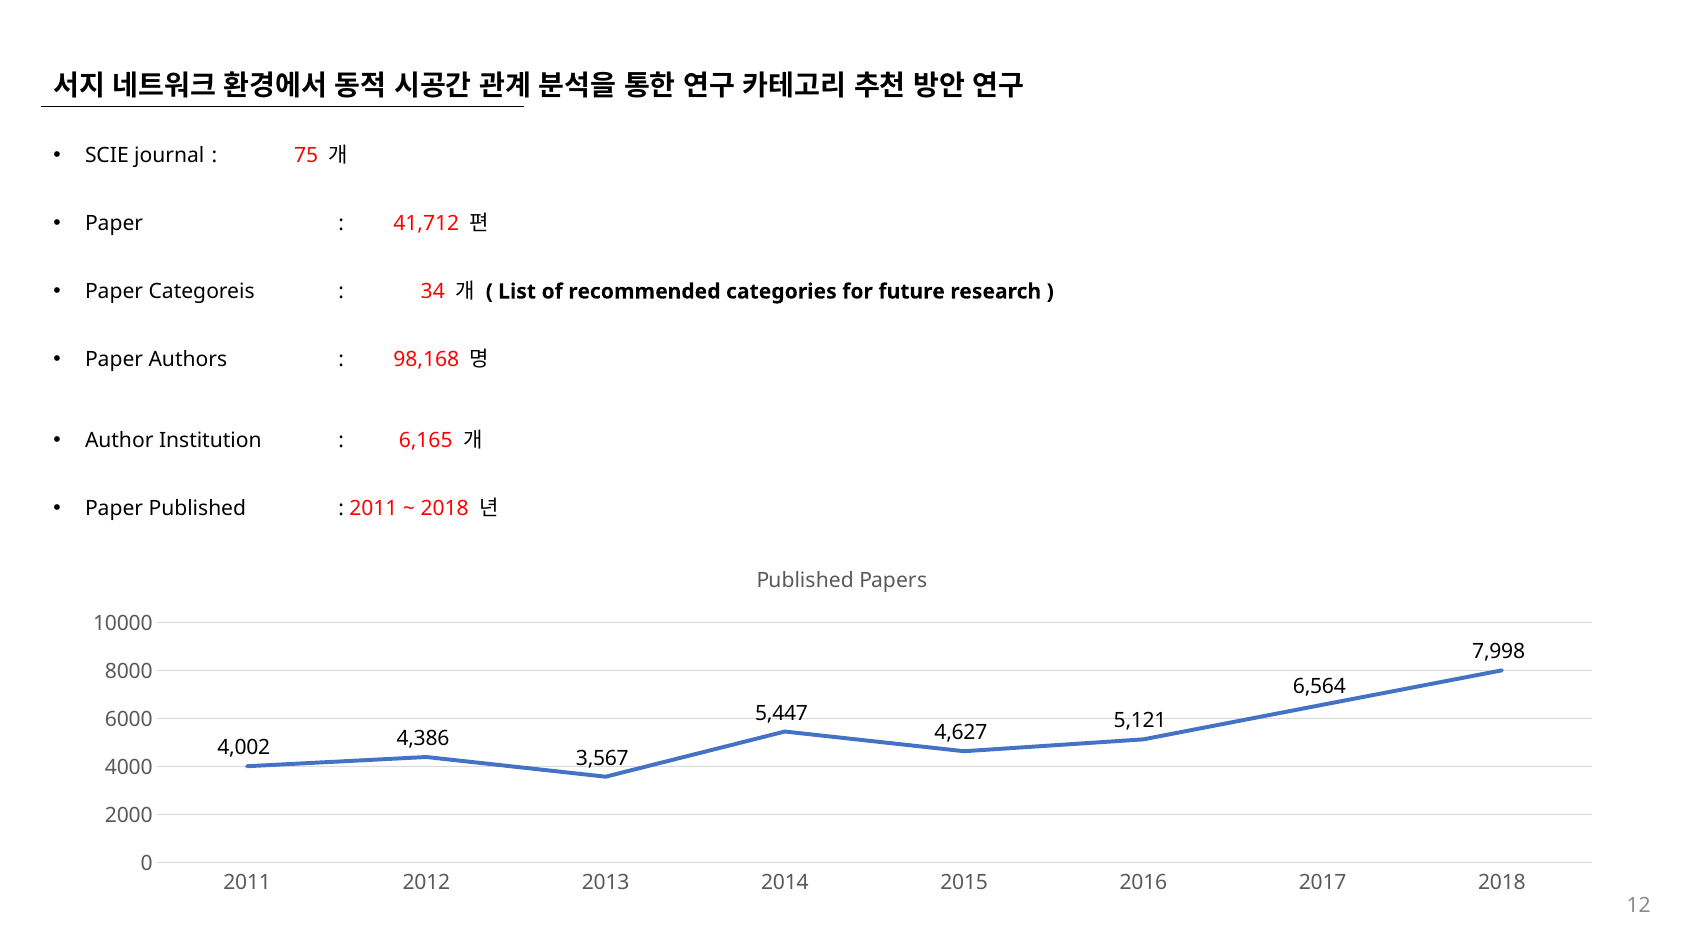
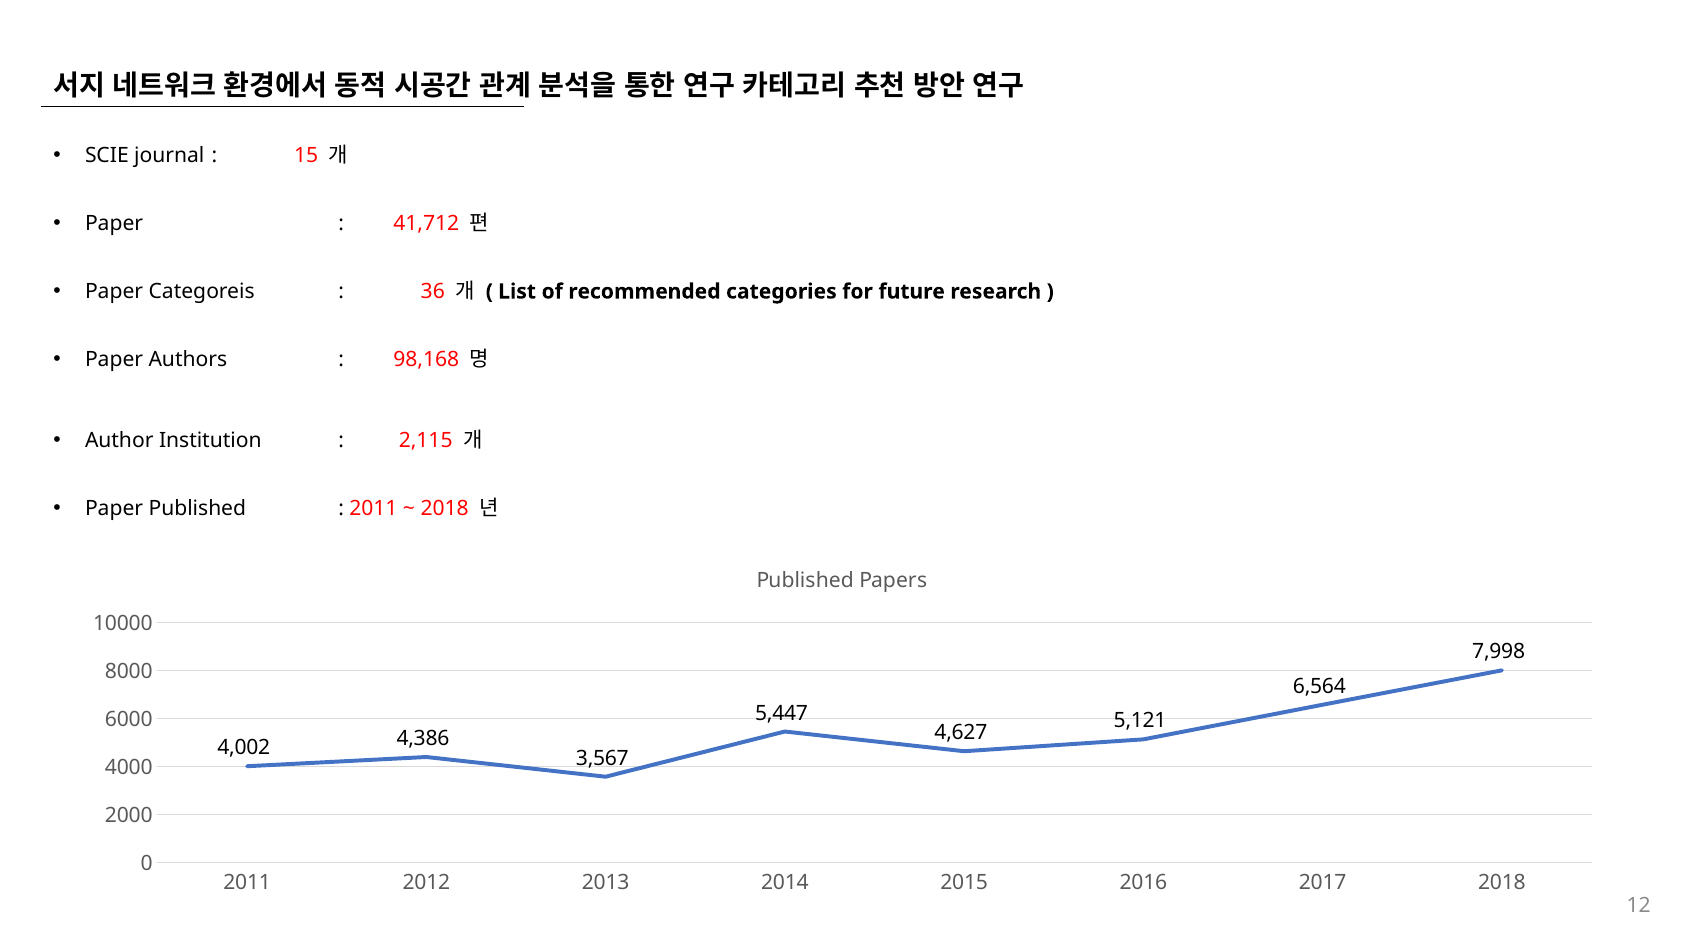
75: 75 -> 15 (306, 156)
34: 34 -> 36 (433, 292)
6,165: 6,165 -> 2,115 (426, 440)
